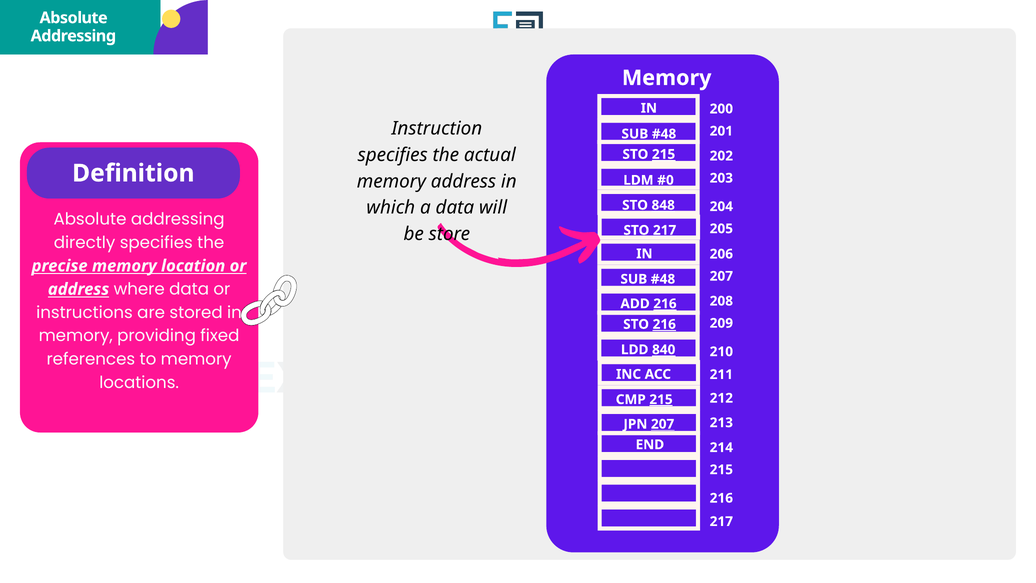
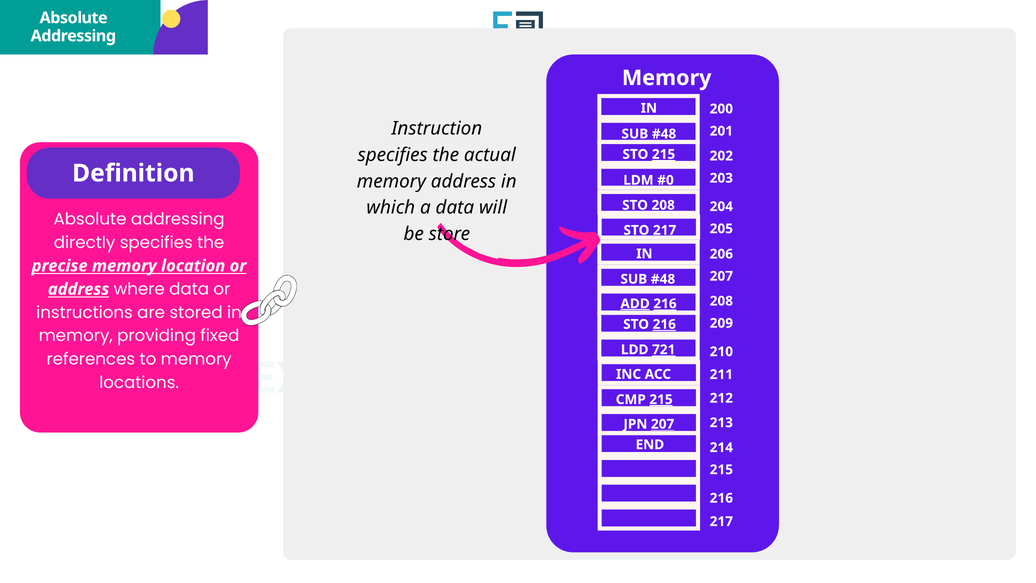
STO 848: 848 -> 208 (663, 205)
ADD underline: none -> present (635, 304)
840: 840 -> 721 (664, 350)
